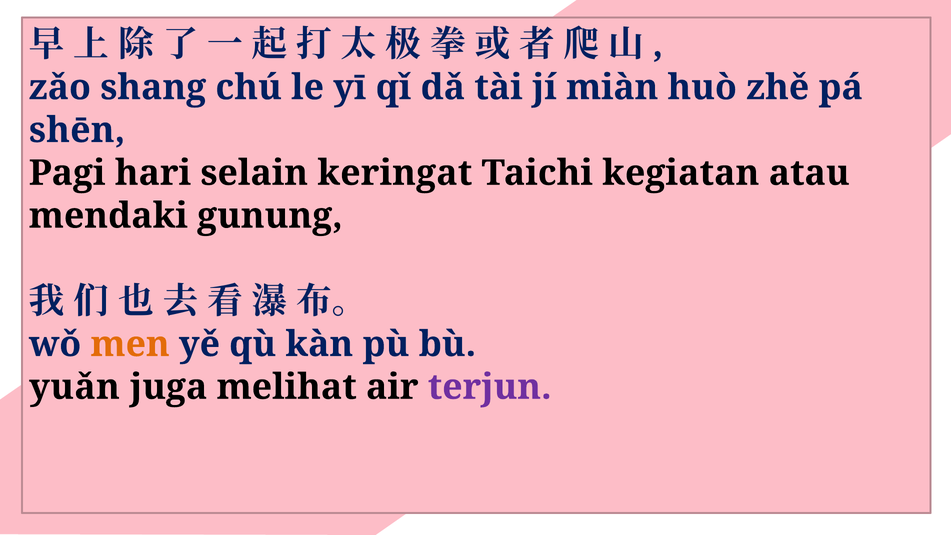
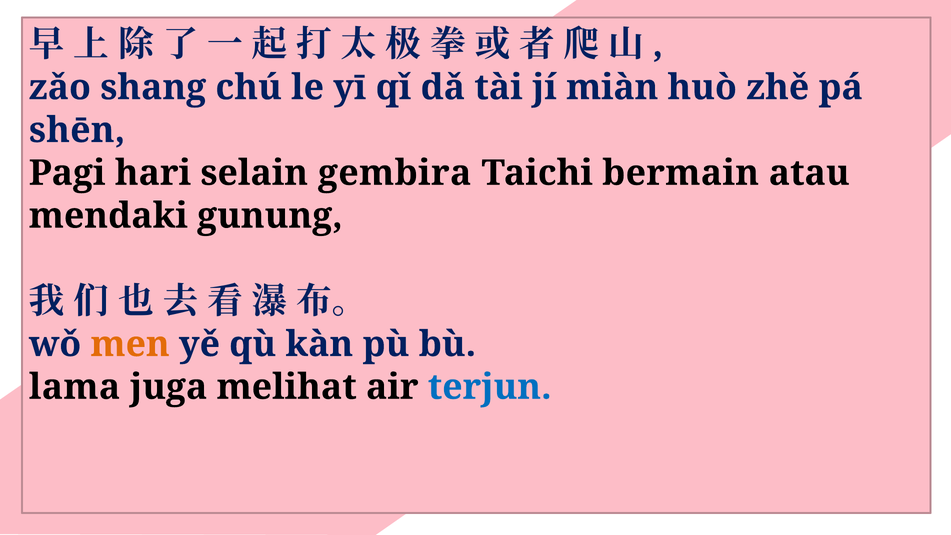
keringat: keringat -> gembira (395, 173)
kegiatan: kegiatan -> bermain (681, 173)
yuǎn: yuǎn -> lama (75, 387)
terjun colour: purple -> blue (490, 387)
